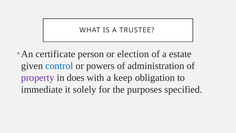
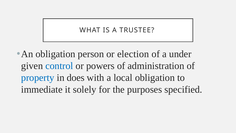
An certificate: certificate -> obligation (55, 54)
estate: estate -> under (180, 54)
property colour: purple -> blue (38, 77)
keep: keep -> local (123, 77)
